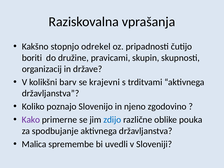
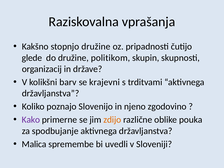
stopnjo odrekel: odrekel -> družine (96, 47)
boriti: boriti -> glede (32, 58)
pravicami: pravicami -> politikom (110, 58)
zdijo colour: blue -> orange (112, 120)
